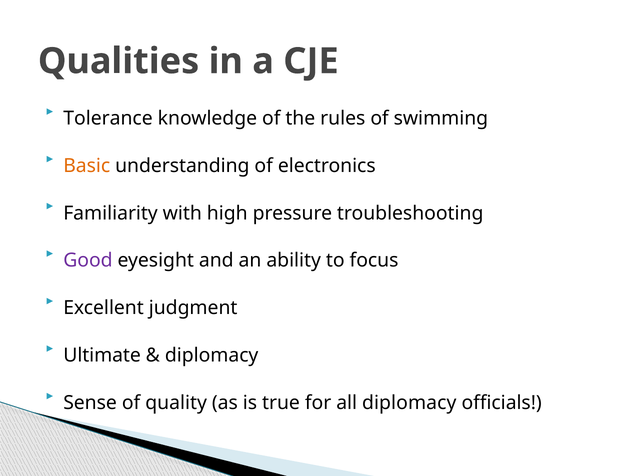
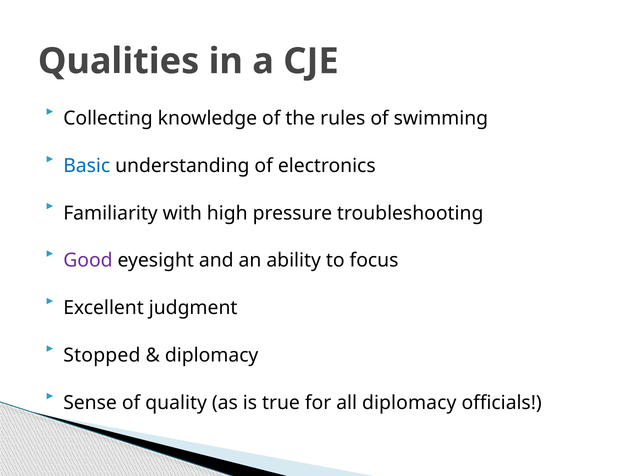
Tolerance: Tolerance -> Collecting (108, 118)
Basic colour: orange -> blue (87, 165)
Ultimate: Ultimate -> Stopped (102, 355)
